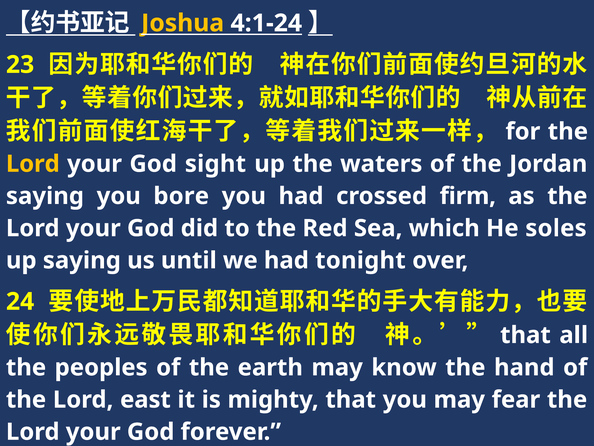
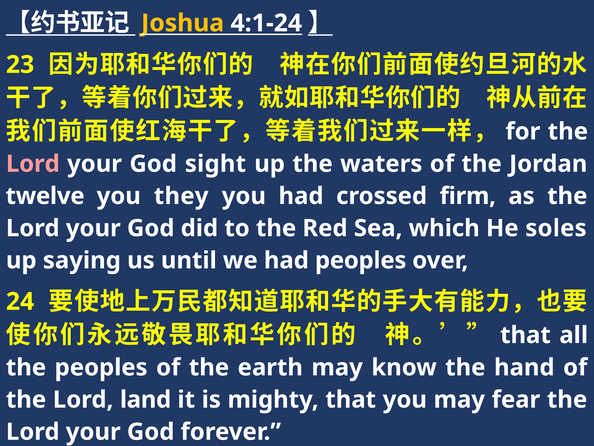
Lord colour: yellow -> pink (33, 164)
saying: saying -> twelve (45, 196)
bore: bore -> they (181, 196)
had tonight: tonight -> peoples (361, 260)
east: east -> land (146, 399)
